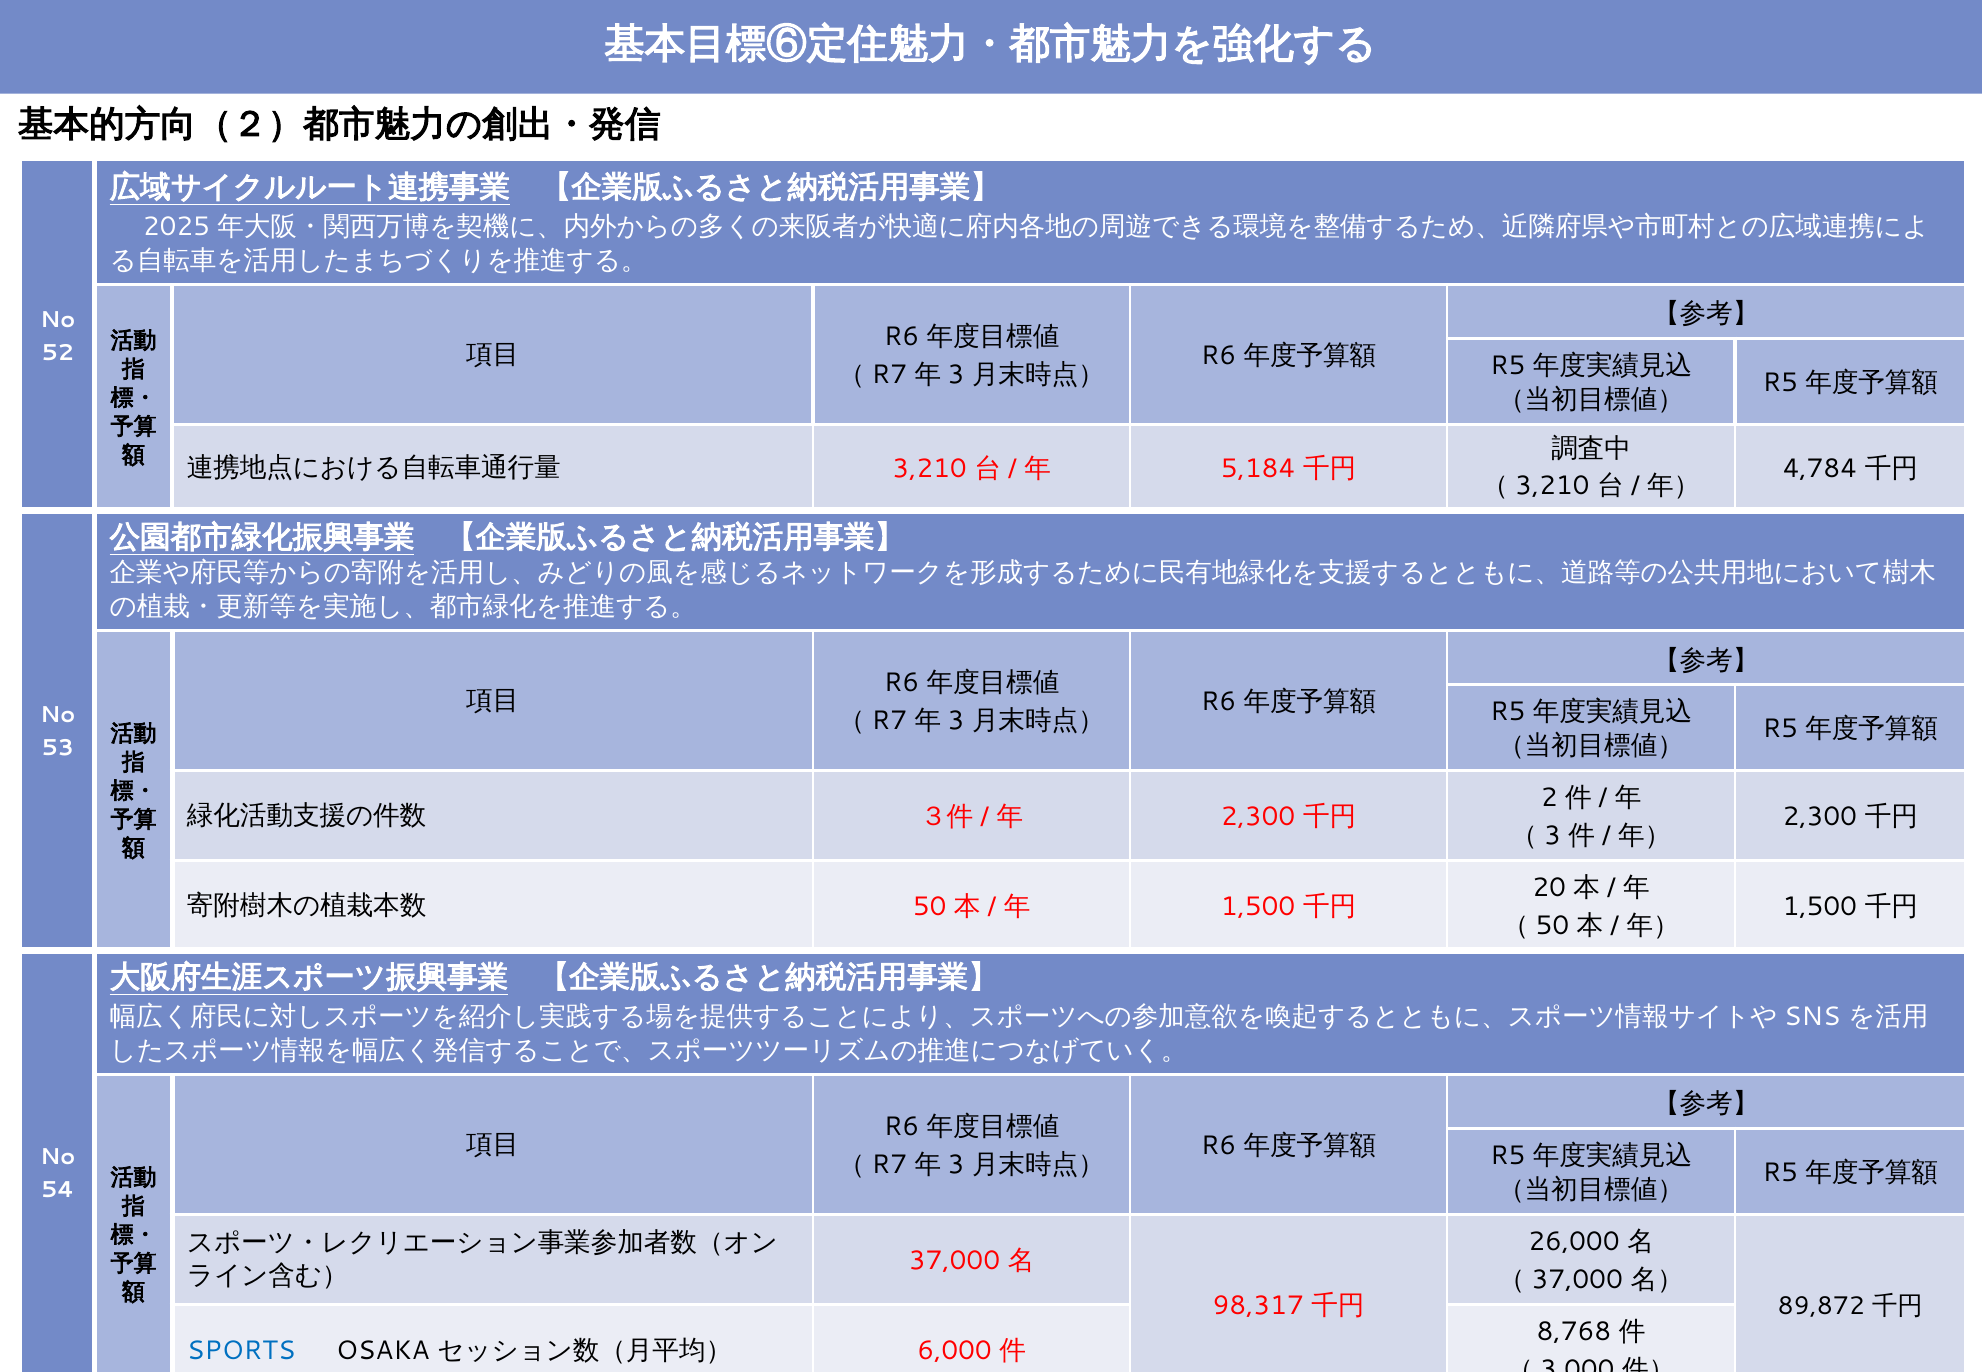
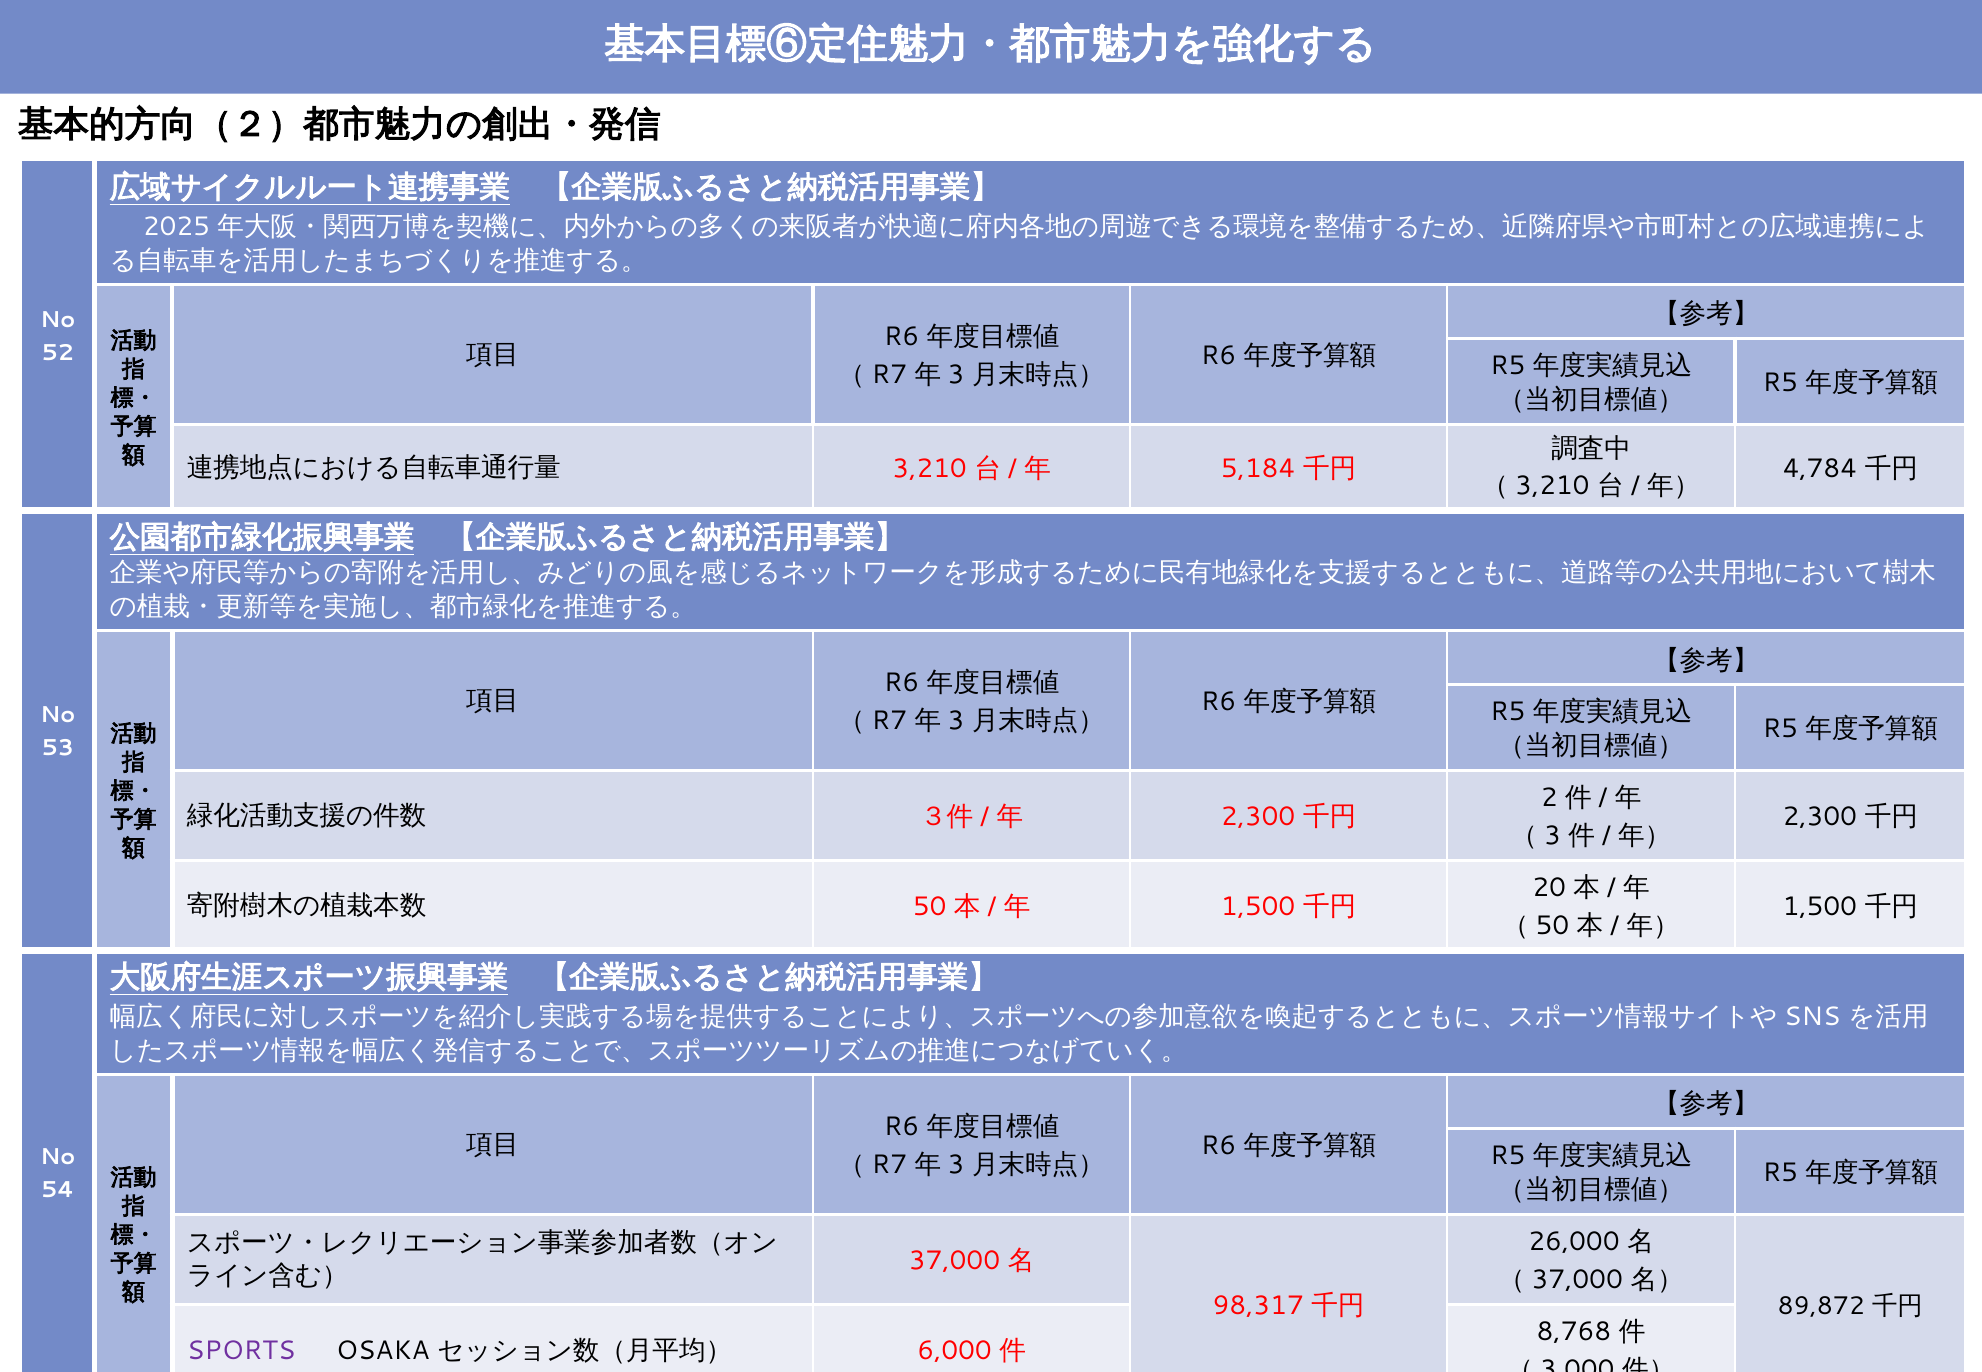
SPORTS colour: blue -> purple (241, 1351)
